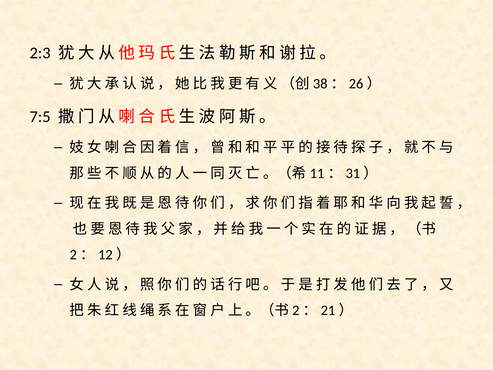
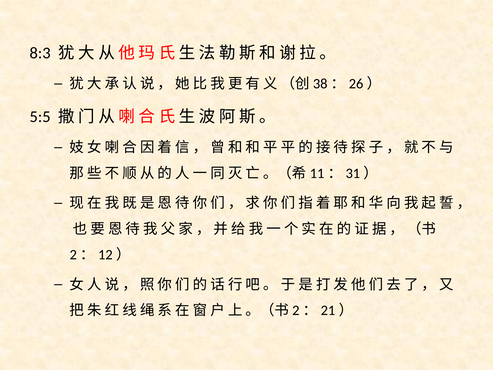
2:3: 2:3 -> 8:3 (40, 53)
7:5: 7:5 -> 5:5 (40, 117)
